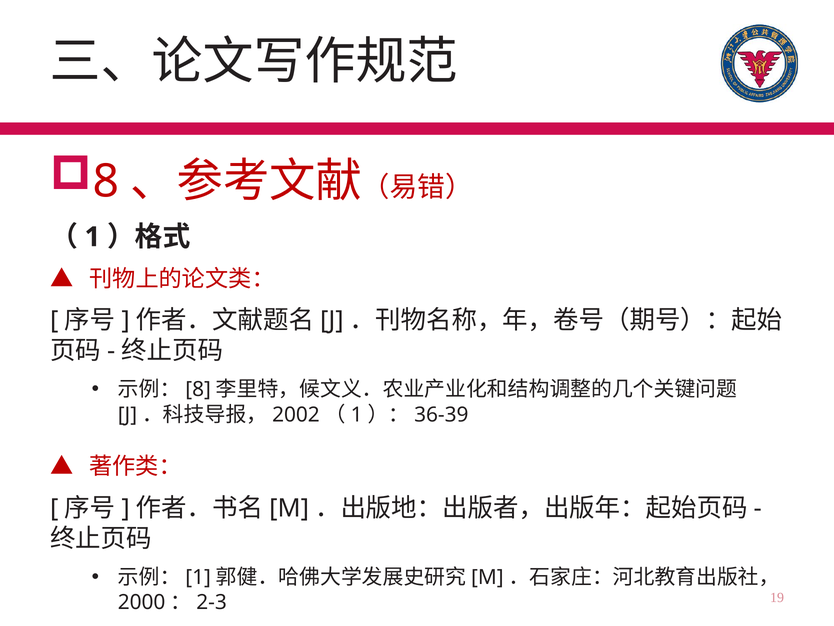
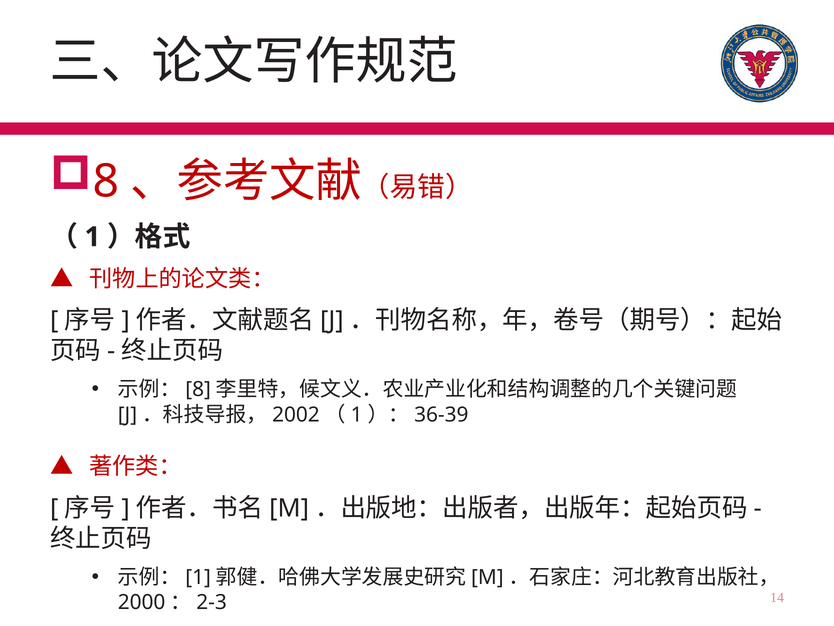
19: 19 -> 14 (777, 597)
